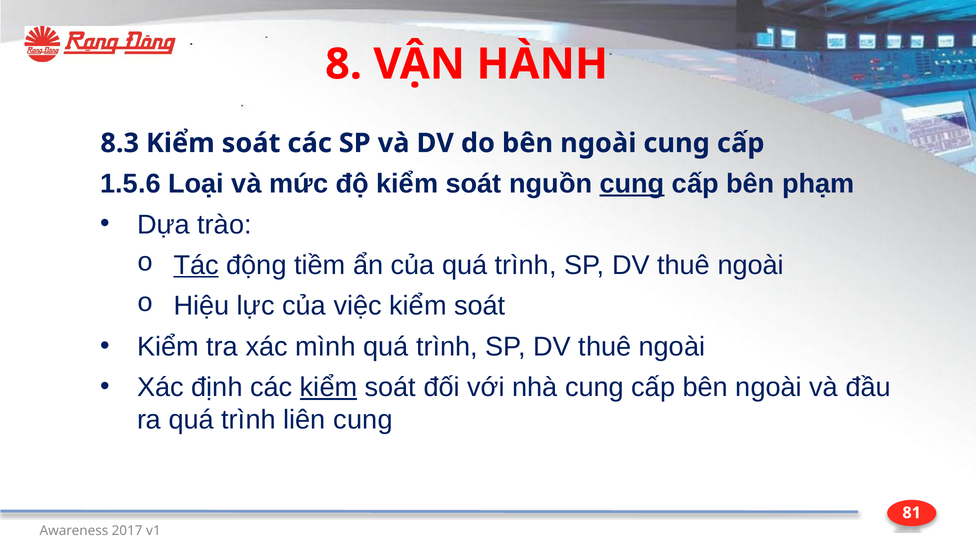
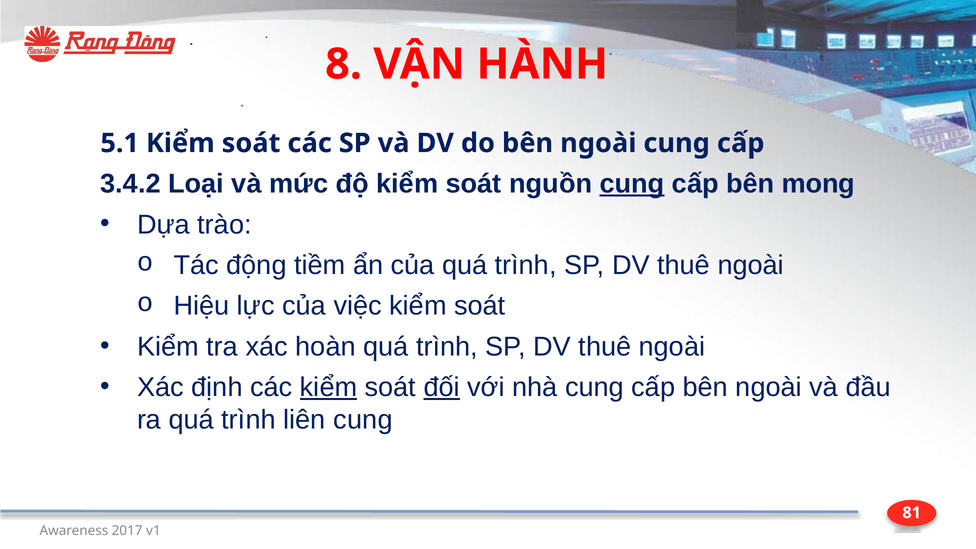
8.3: 8.3 -> 5.1 (120, 143)
1.5.6: 1.5.6 -> 3.4.2 (131, 184)
phạm: phạm -> mong (818, 184)
Tác underline: present -> none (196, 265)
mình: mình -> hoàn (326, 347)
đối underline: none -> present (442, 387)
